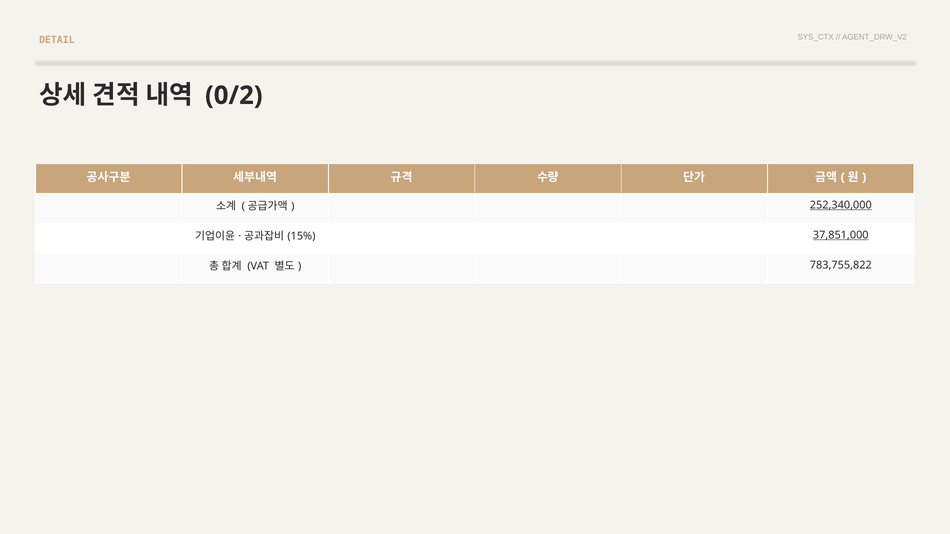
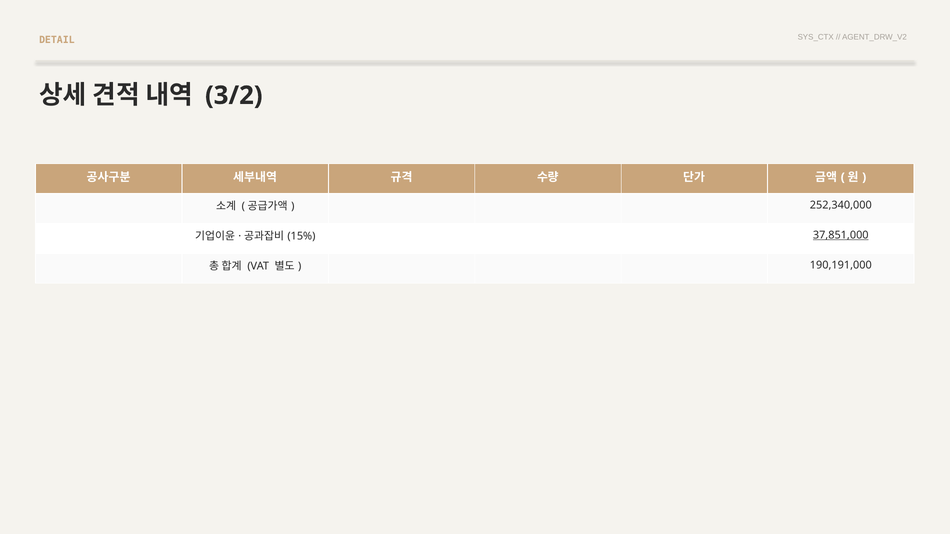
0/2: 0/2 -> 3/2 (234, 96)
252,340,000 underline: present -> none (841, 205)
783,755,822: 783,755,822 -> 190,191,000 (841, 265)
